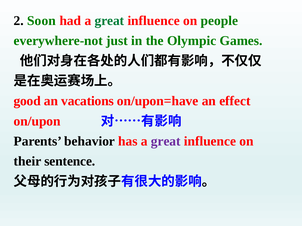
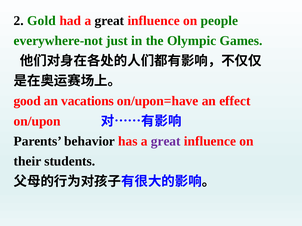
Soon: Soon -> Gold (42, 21)
great colour: green -> black (109, 21)
sentence: sentence -> students (70, 162)
